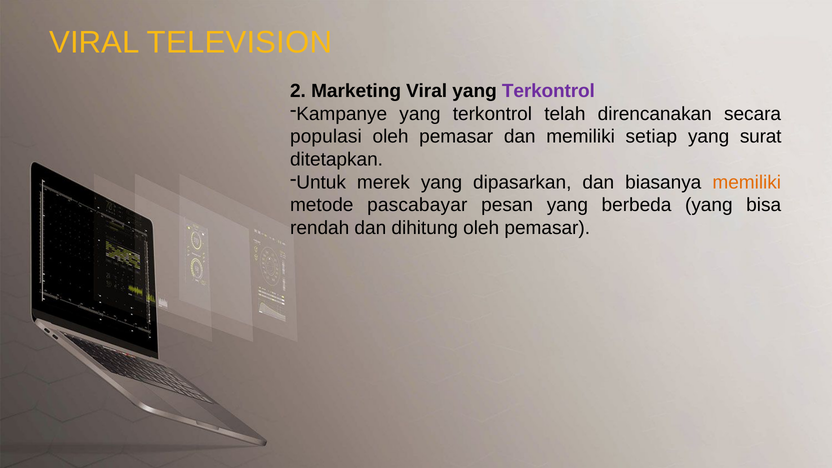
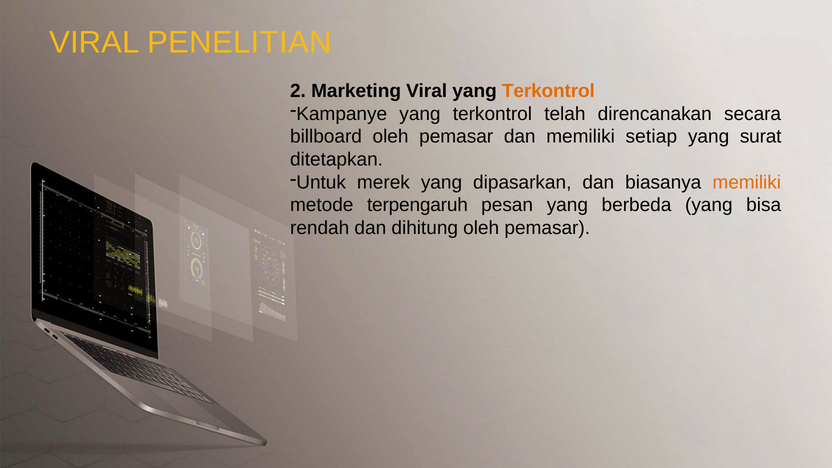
TELEVISION: TELEVISION -> PENELITIAN (239, 42)
Terkontrol colour: purple -> orange (548, 91)
populasi: populasi -> billboard (326, 137)
pascabayar: pascabayar -> terpengaruh (417, 205)
